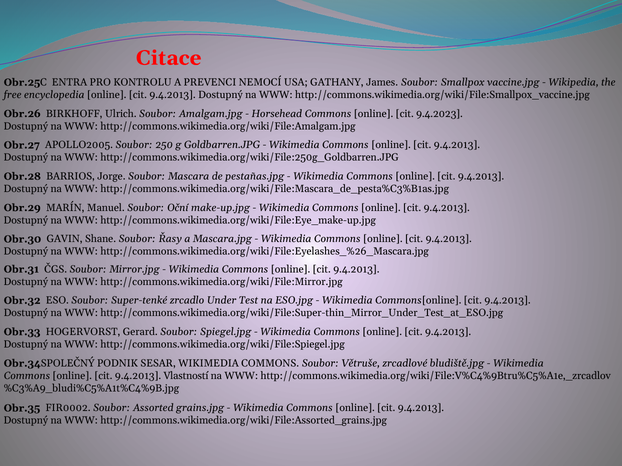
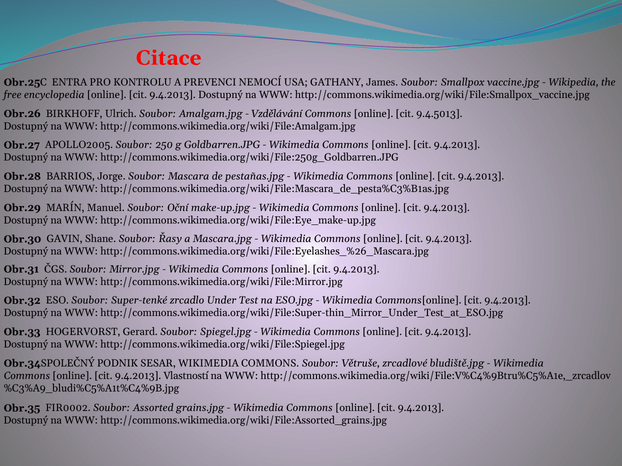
Horsehead: Horsehead -> Vzdělávání (277, 114)
9.4.2023: 9.4.2023 -> 9.4.5013 (439, 114)
